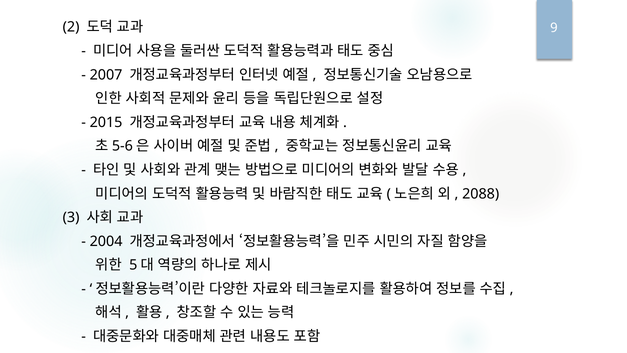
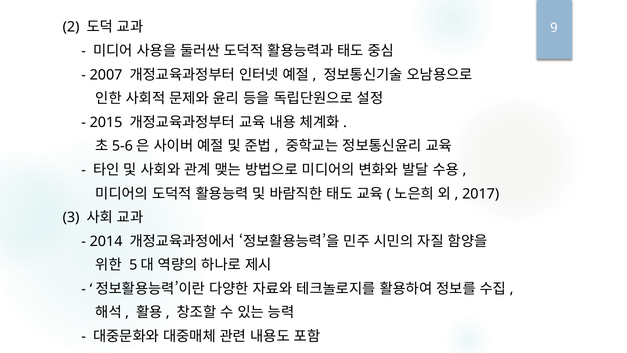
2088: 2088 -> 2017 (481, 194)
2004: 2004 -> 2014 (106, 241)
